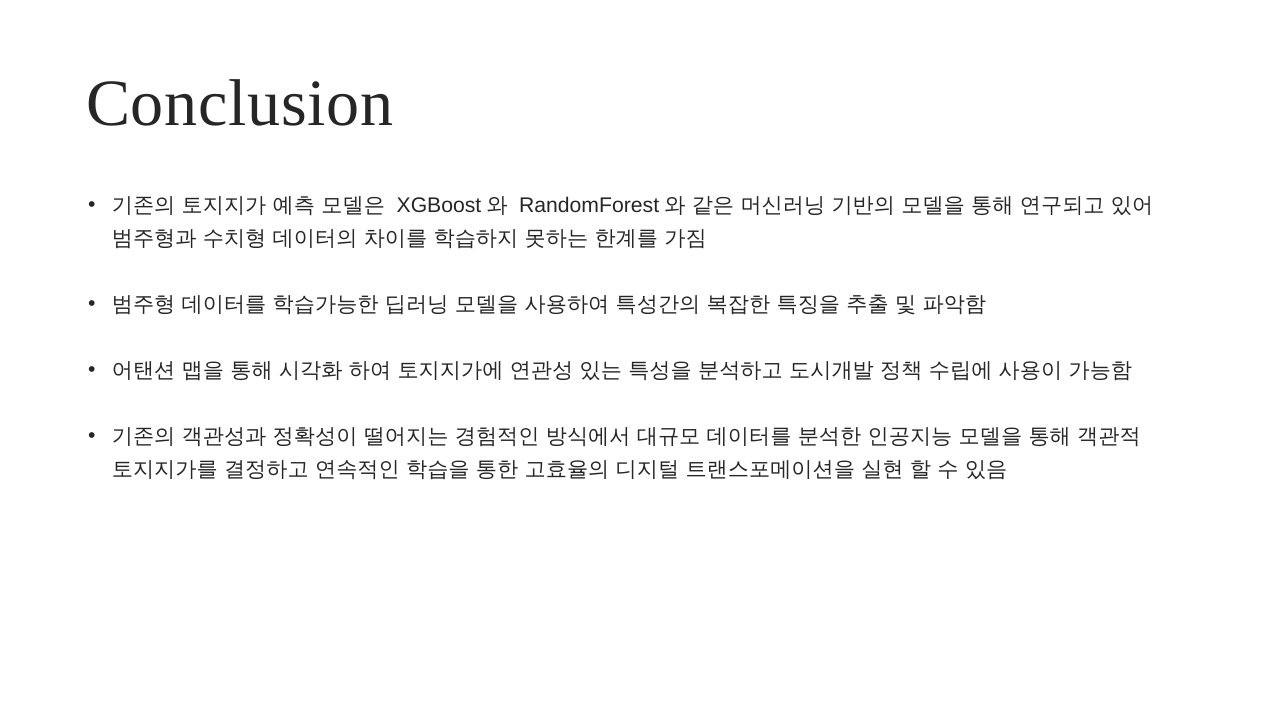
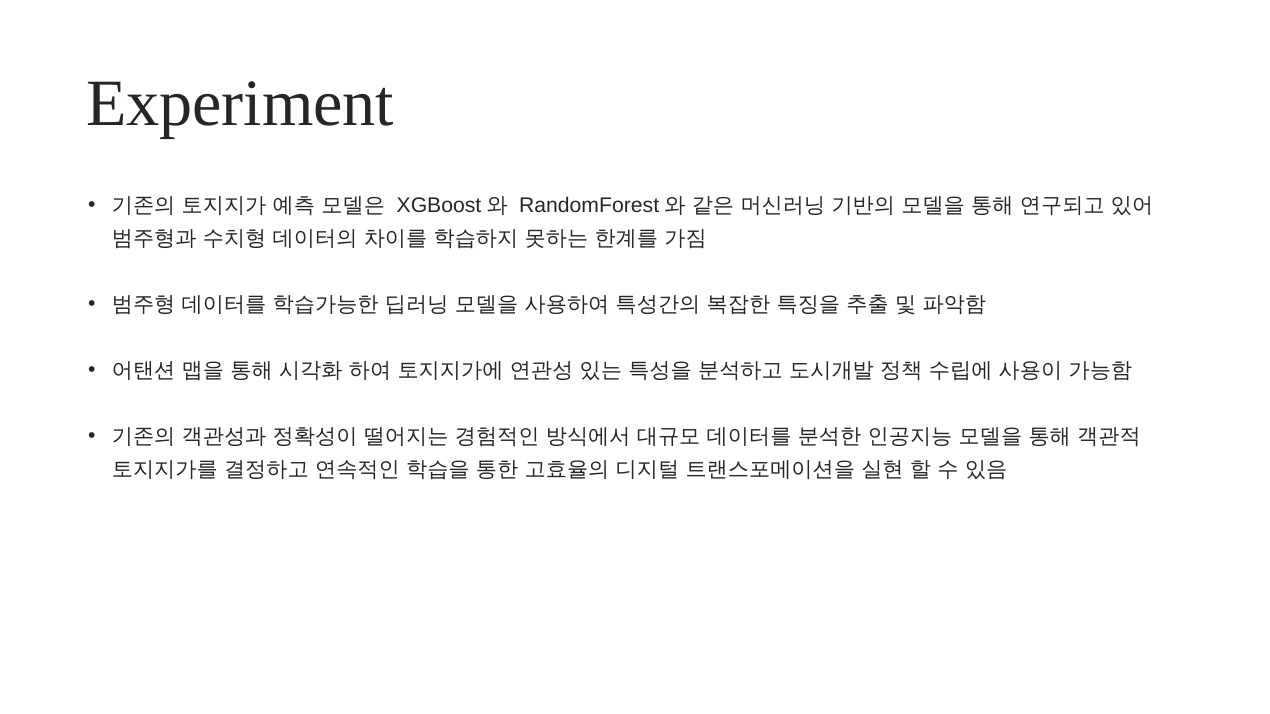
Conclusion: Conclusion -> Experiment (240, 104)
